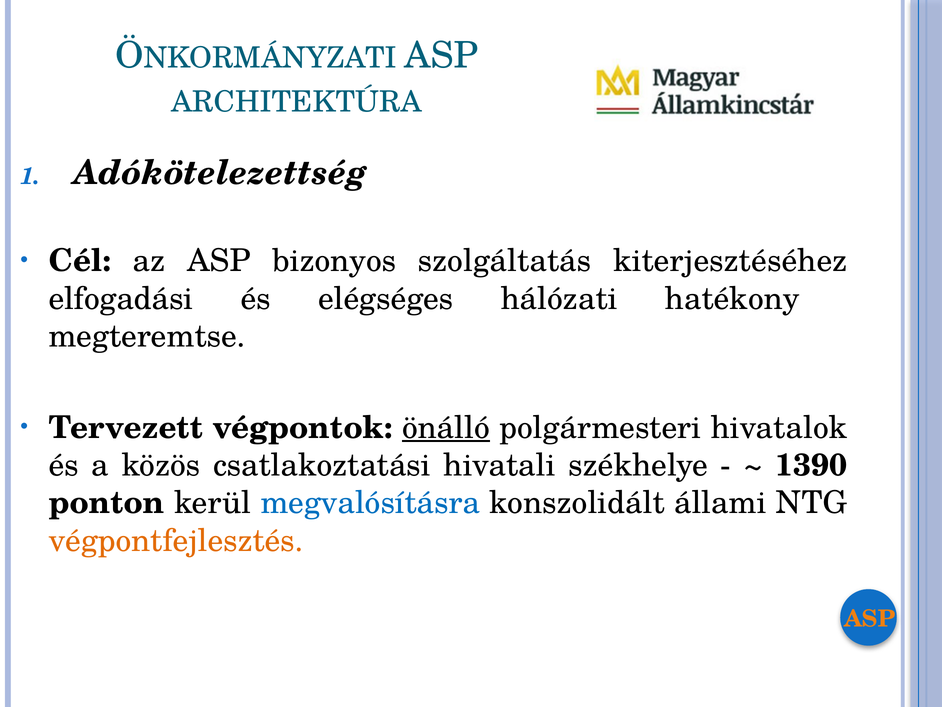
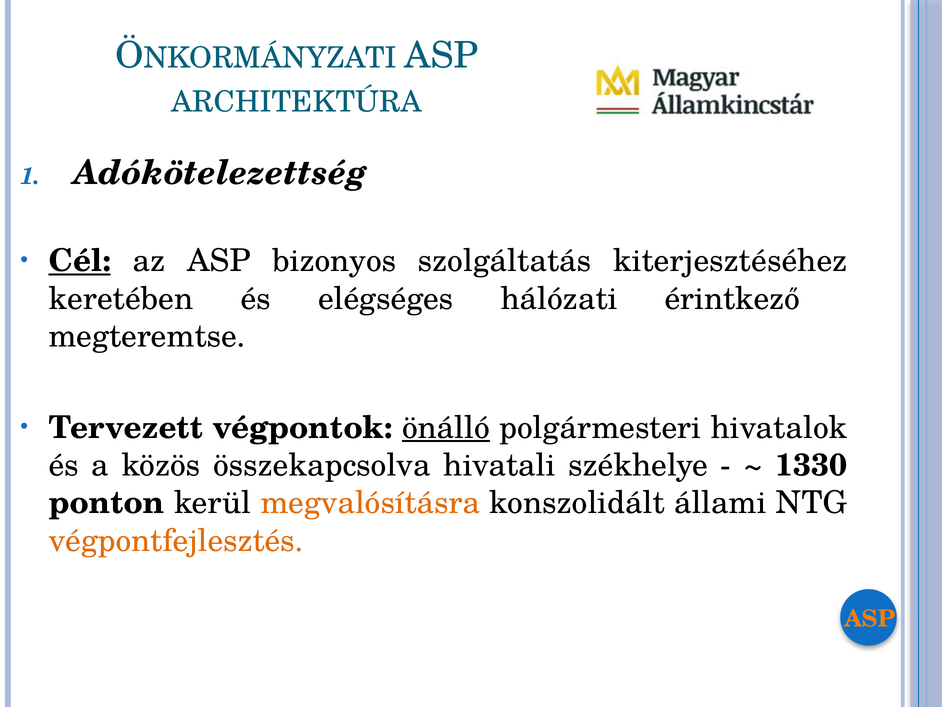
Cél underline: none -> present (80, 261)
elfogadási: elfogadási -> keretében (121, 299)
hatékony: hatékony -> érintkező (732, 299)
csatlakoztatási: csatlakoztatási -> összekapcsolva (322, 465)
1390: 1390 -> 1330 (811, 465)
megvalósításra colour: blue -> orange (370, 503)
